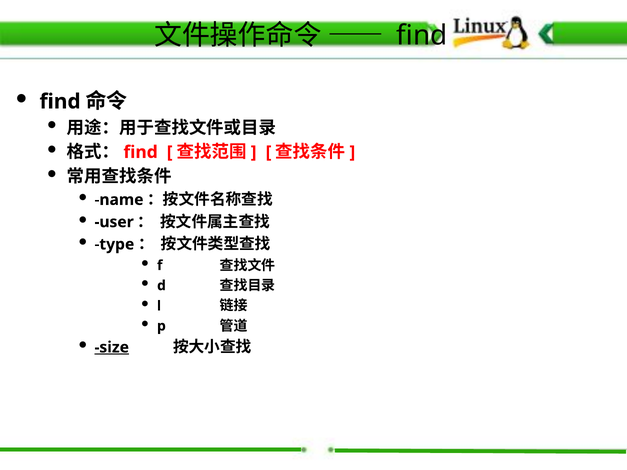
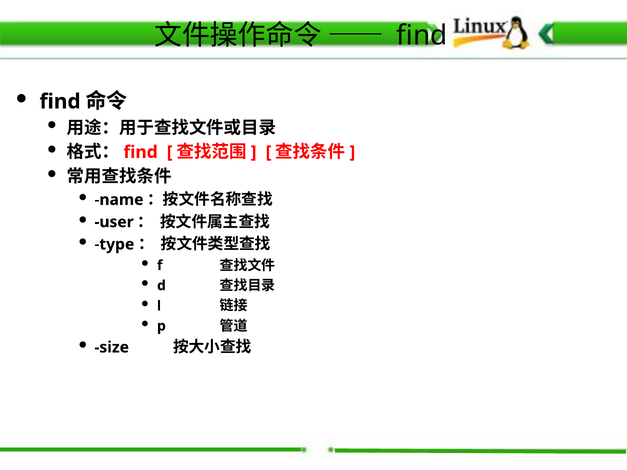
size underline: present -> none (112, 348)
